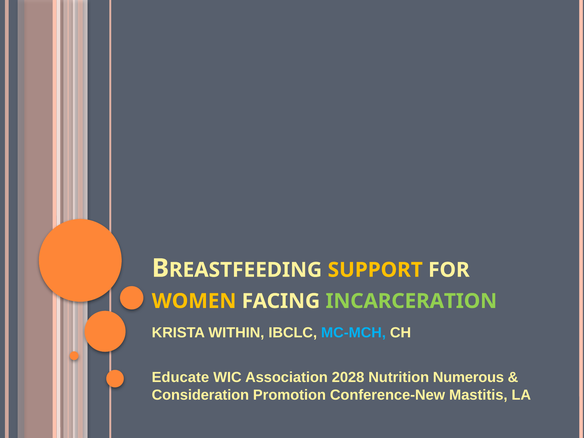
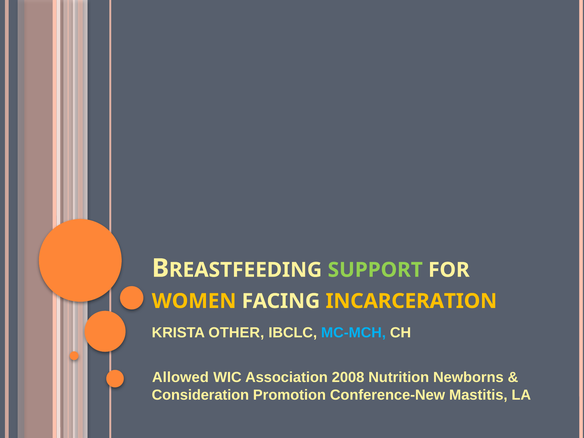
SUPPORT colour: yellow -> light green (375, 270)
INCARCERATION colour: light green -> yellow (411, 301)
WITHIN: WITHIN -> OTHER (236, 333)
Educate: Educate -> Allowed (180, 377)
2028: 2028 -> 2008 (348, 377)
Numerous: Numerous -> Newborns (468, 377)
